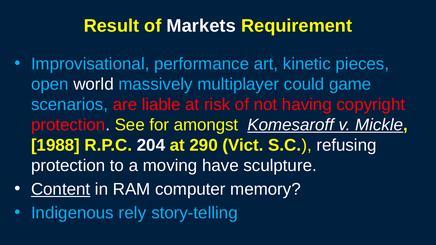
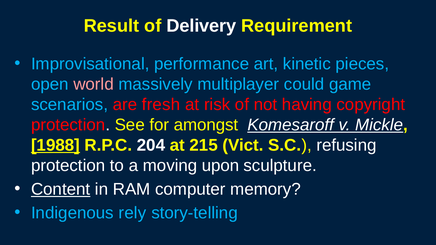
Markets: Markets -> Delivery (201, 26)
world colour: white -> pink (94, 84)
liable: liable -> fresh (161, 105)
1988 underline: none -> present (55, 145)
290: 290 -> 215 (204, 145)
have: have -> upon (221, 166)
